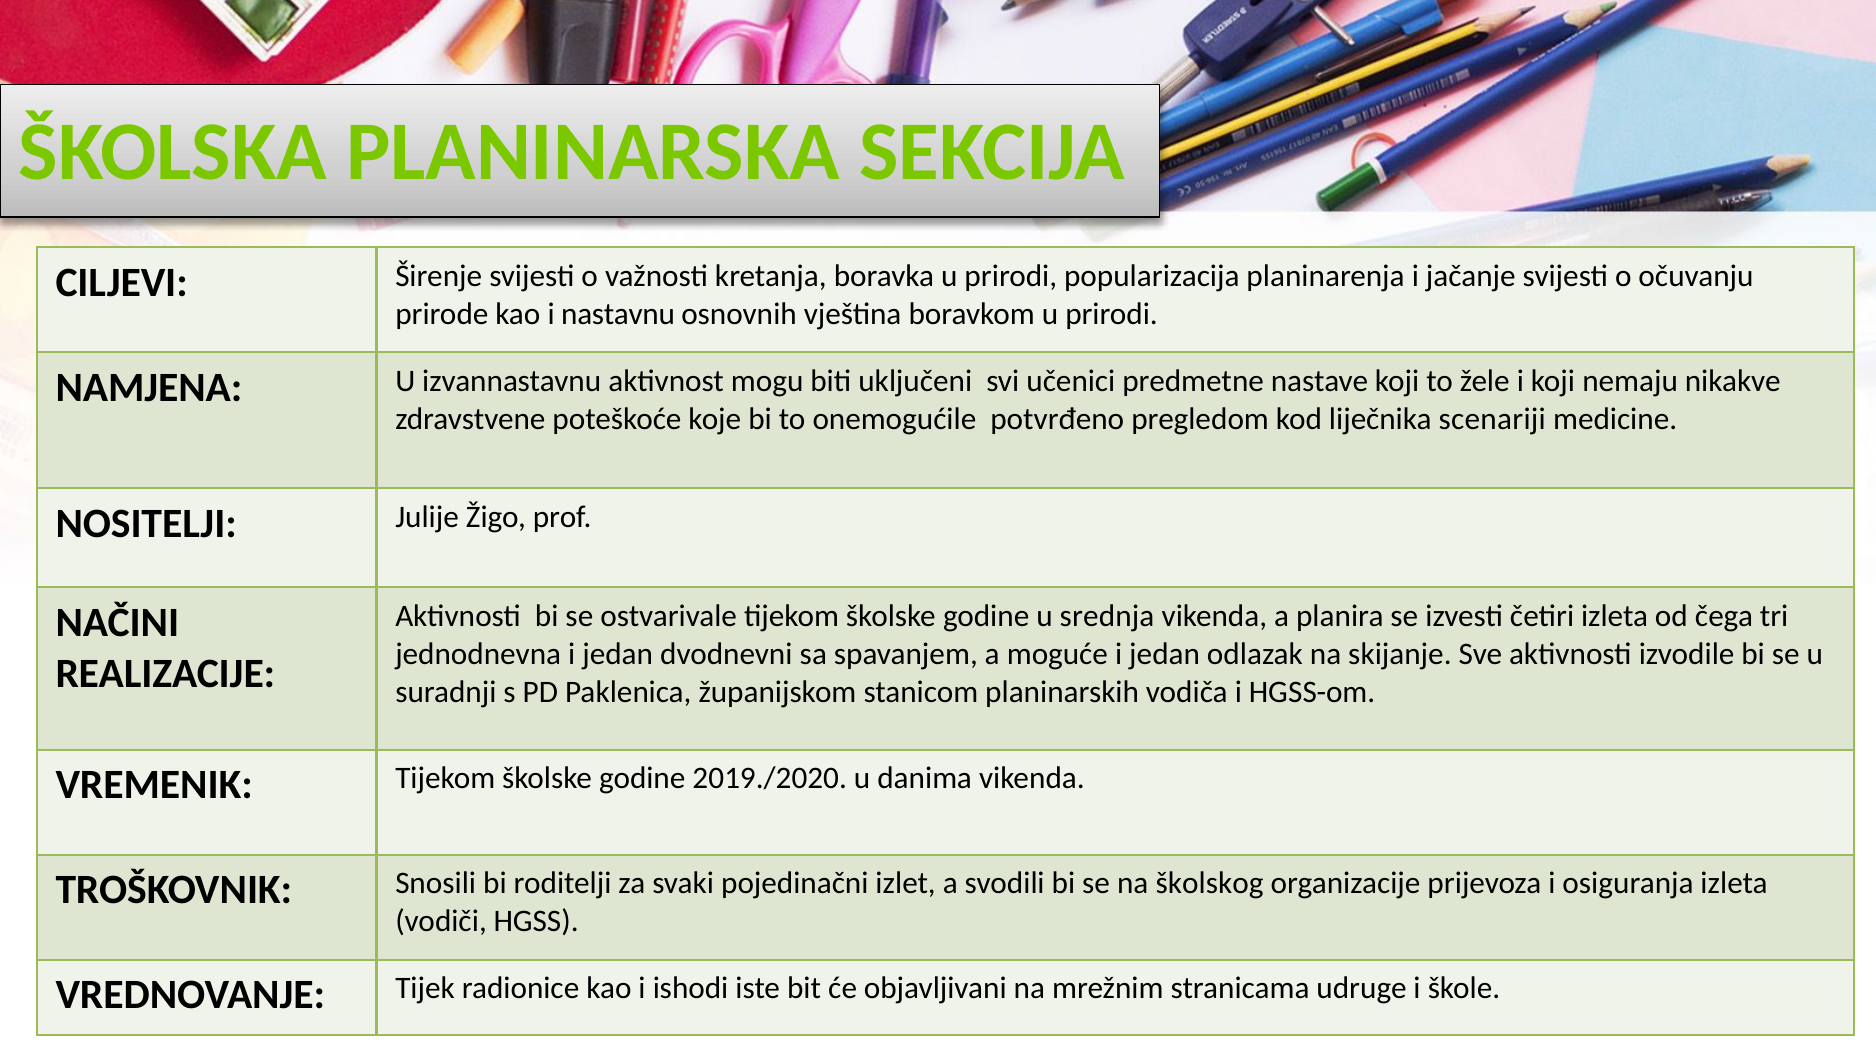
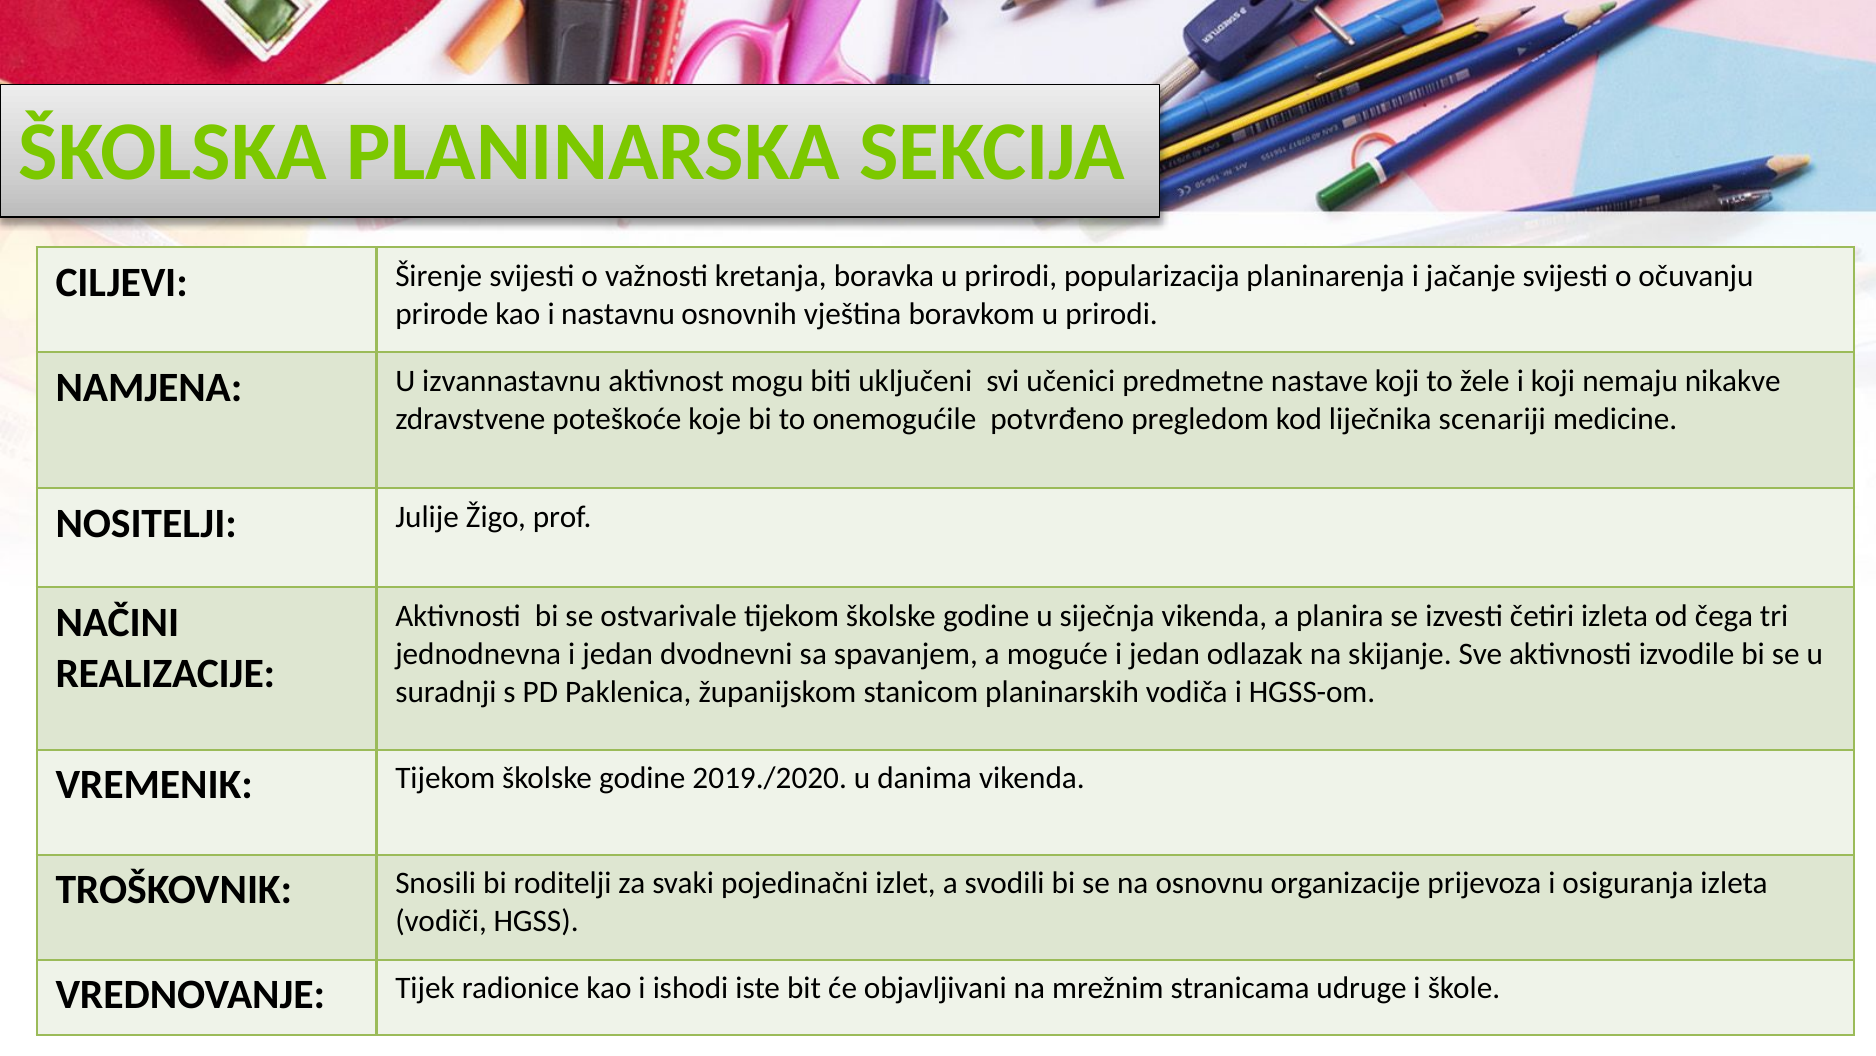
srednja: srednja -> siječnja (1107, 615)
školskog: školskog -> osnovnu (1210, 883)
